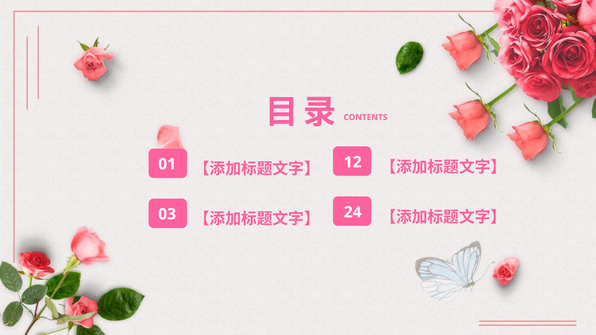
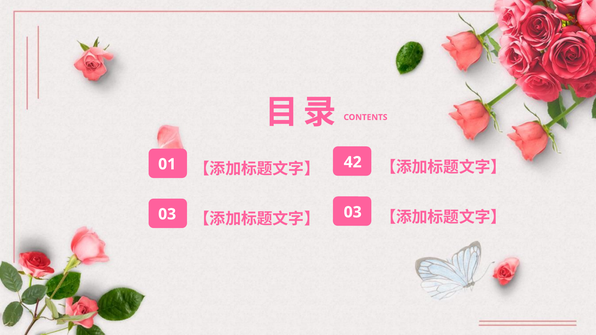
12: 12 -> 42 (353, 162)
03 24: 24 -> 03 (353, 212)
